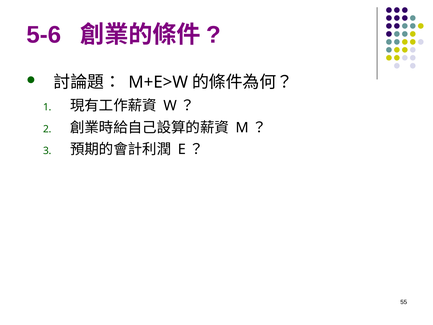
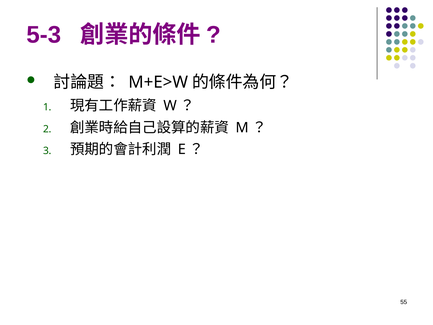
5-6: 5-6 -> 5-3 (44, 35)
